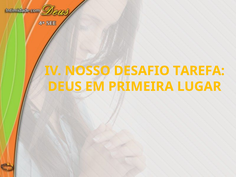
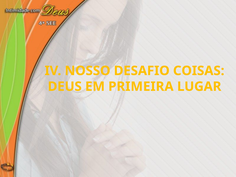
TAREFA: TAREFA -> COISAS (199, 71)
